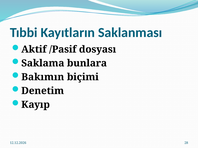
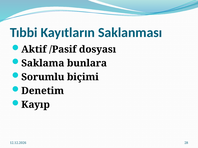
Bakımın: Bakımın -> Sorumlu (43, 77)
